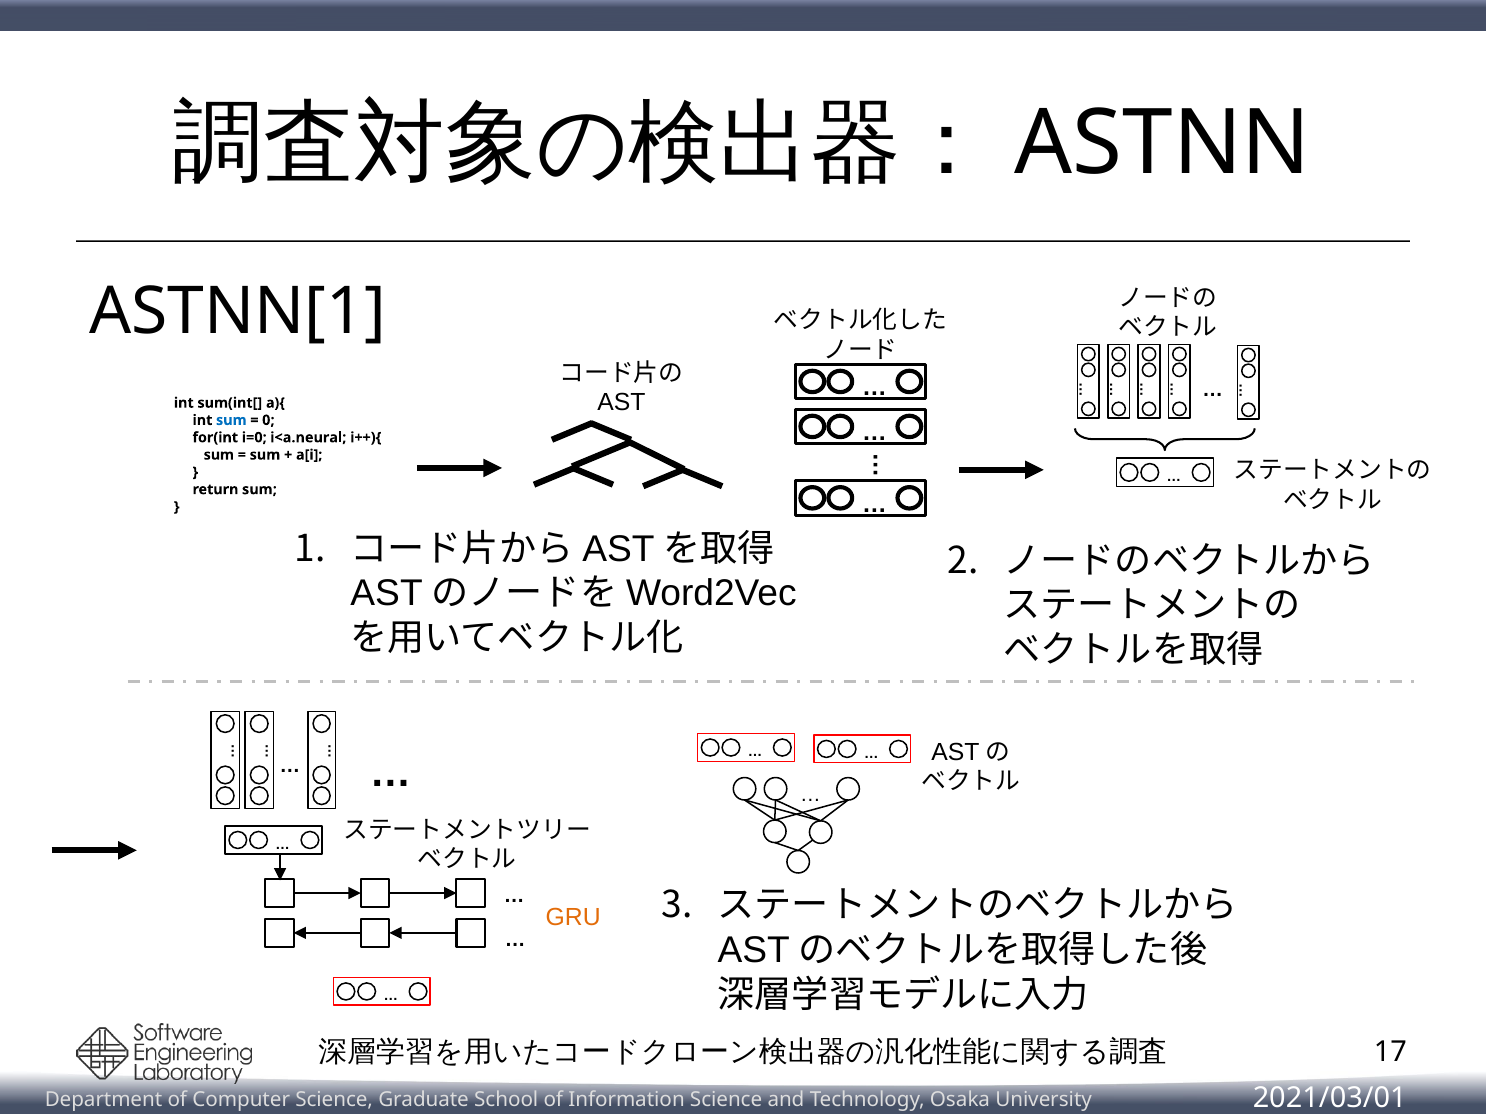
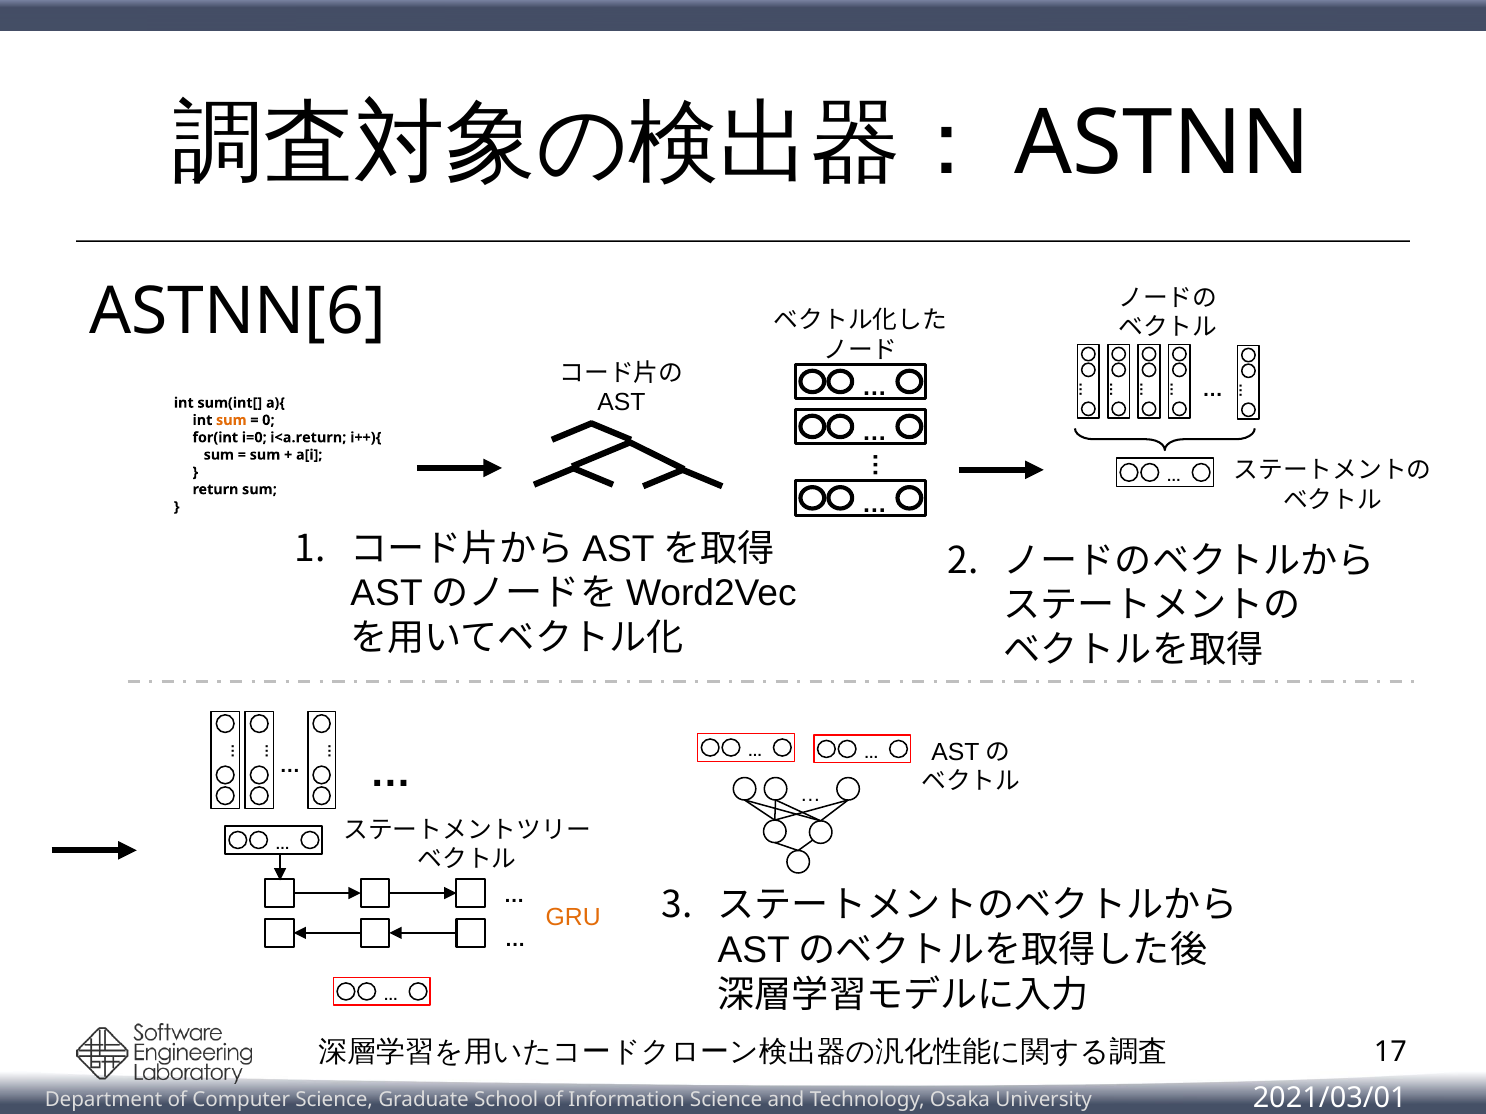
ASTNN[1: ASTNN[1 -> ASTNN[6 (238, 312)
sum colour: blue -> orange (231, 420)
i<a.neural: i<a.neural -> i<a.return (308, 438)
